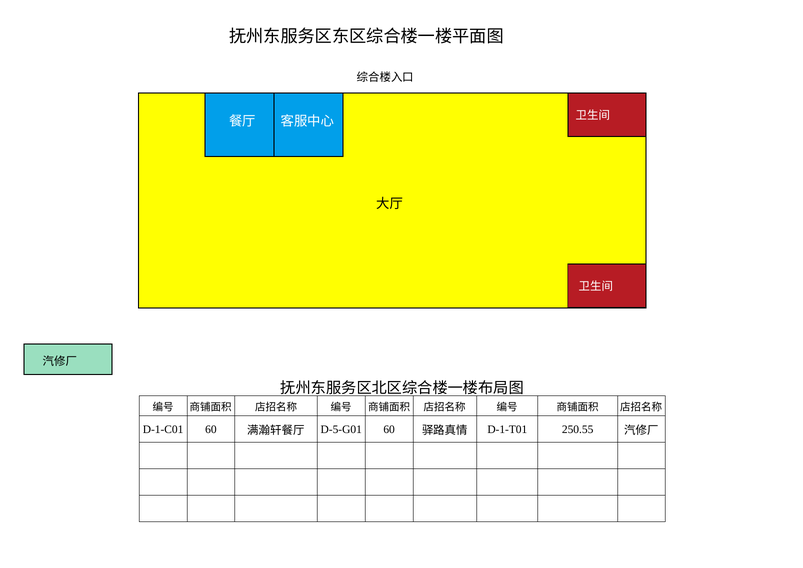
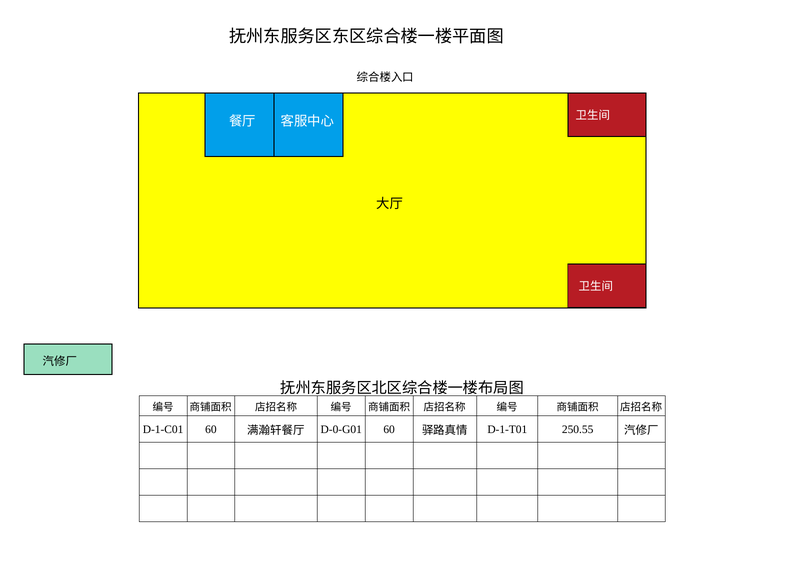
D-5-G01: D-5-G01 -> D-0-G01 (341, 429)
